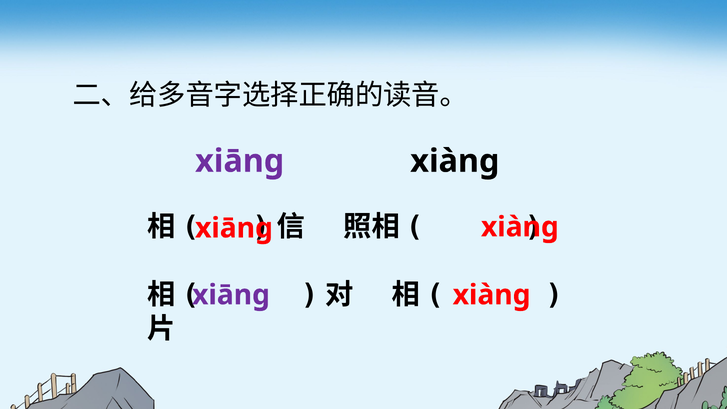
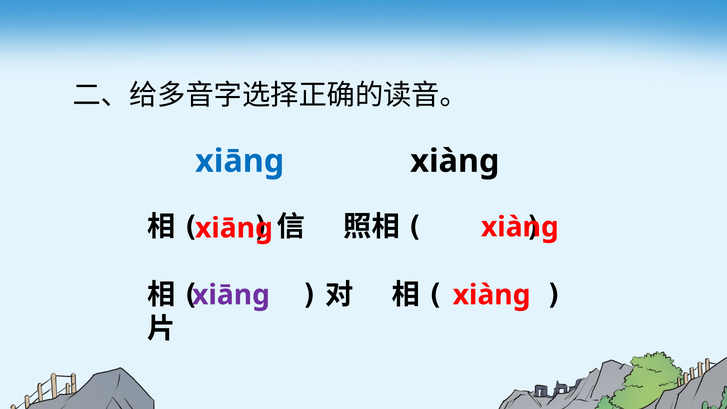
xiāng colour: purple -> blue (240, 161)
